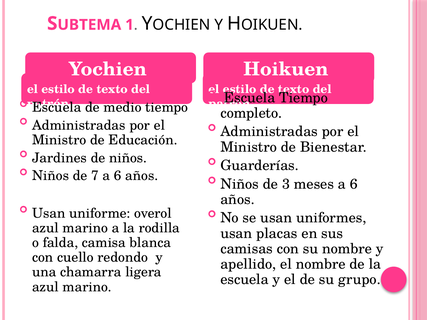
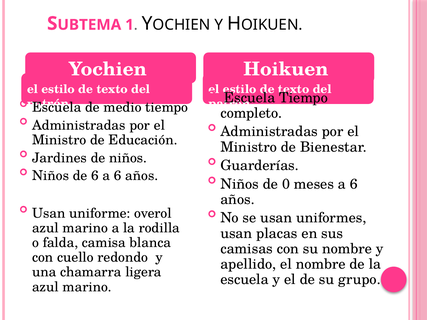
de 7: 7 -> 6 (95, 176)
3: 3 -> 0 (286, 184)
